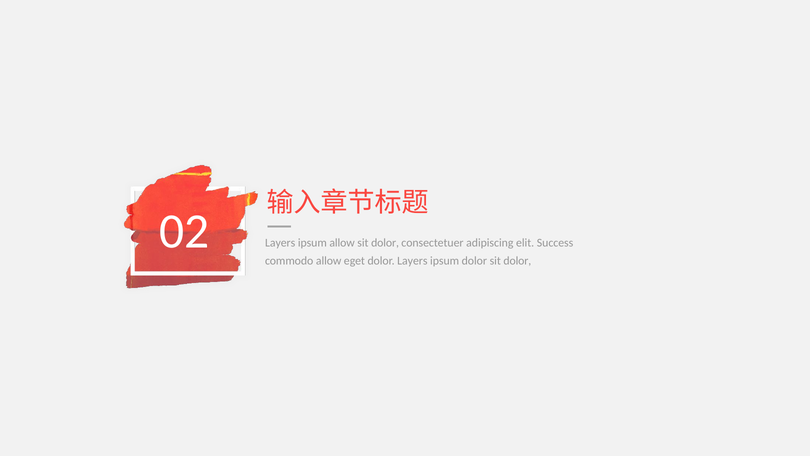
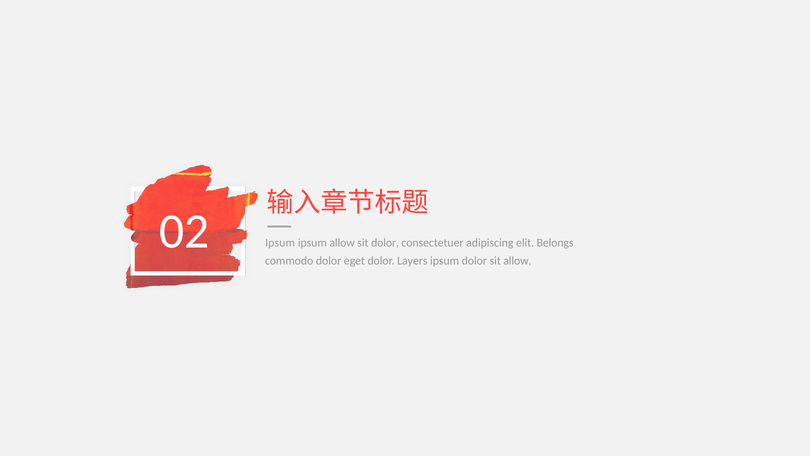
Layers: Layers -> Ipsum (280, 242)
Success: Success -> Belongs (555, 242)
commodo allow: allow -> dolor (329, 261)
dolor sit dolor: dolor -> allow (517, 261)
